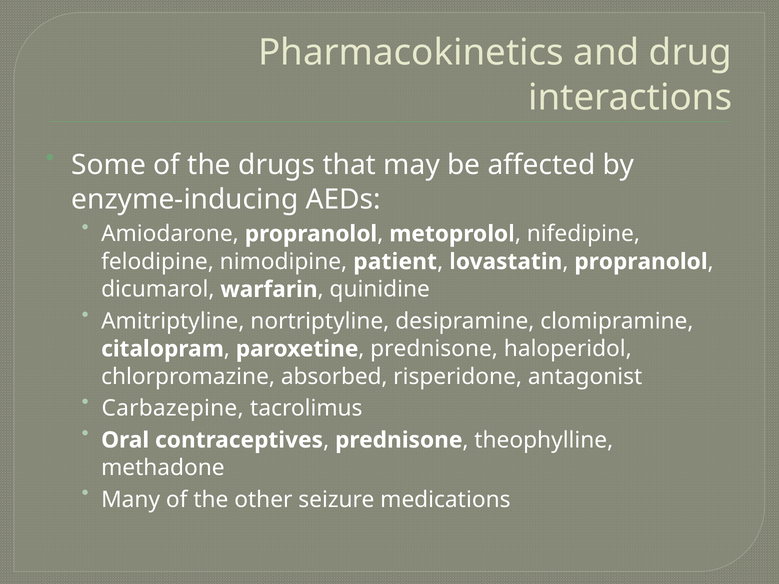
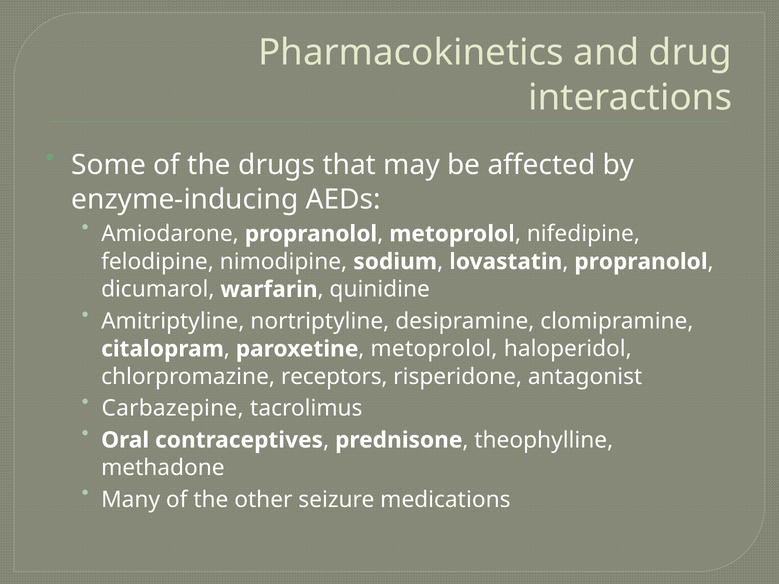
patient: patient -> sodium (395, 262)
prednisone: prednisone -> metoprolol (434, 349)
absorbed: absorbed -> receptors (334, 377)
